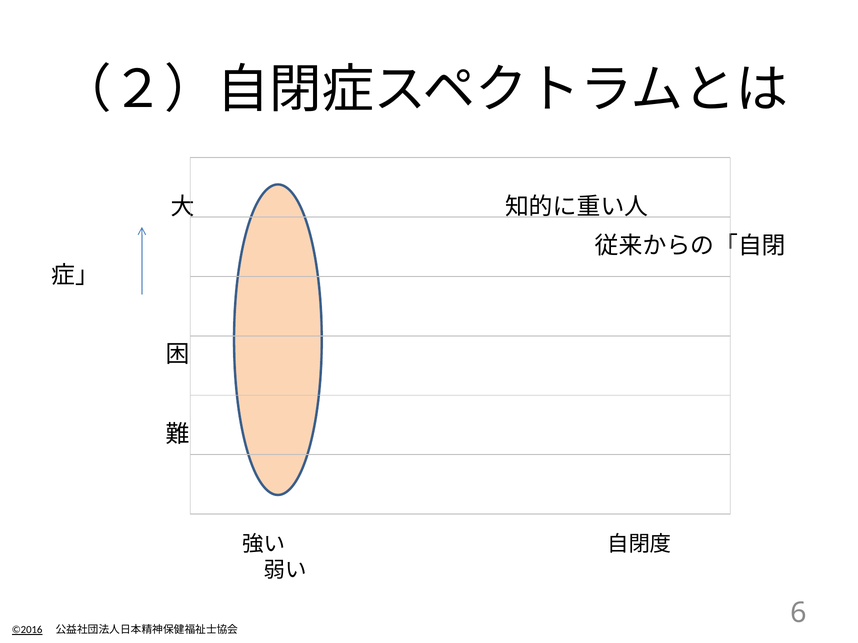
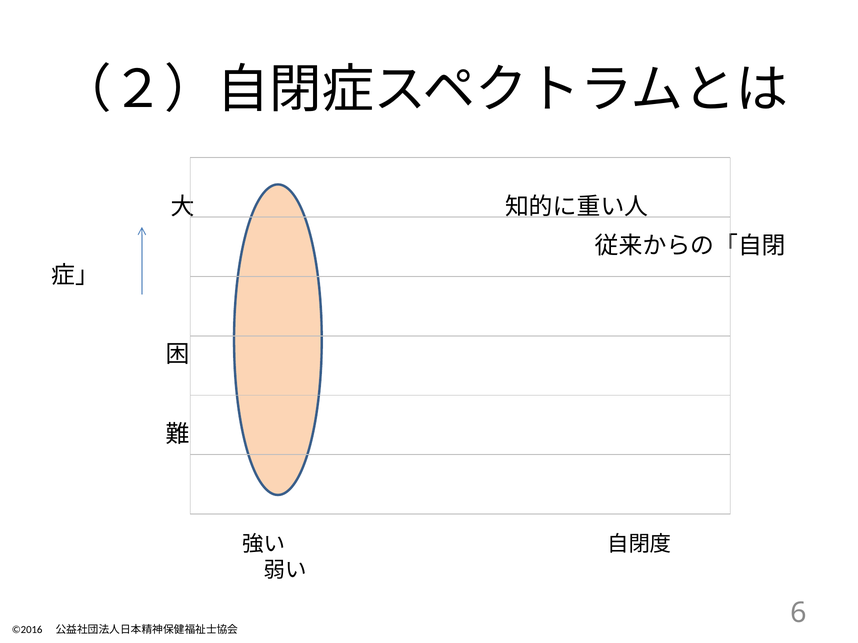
©2016 underline: present -> none (27, 630)
